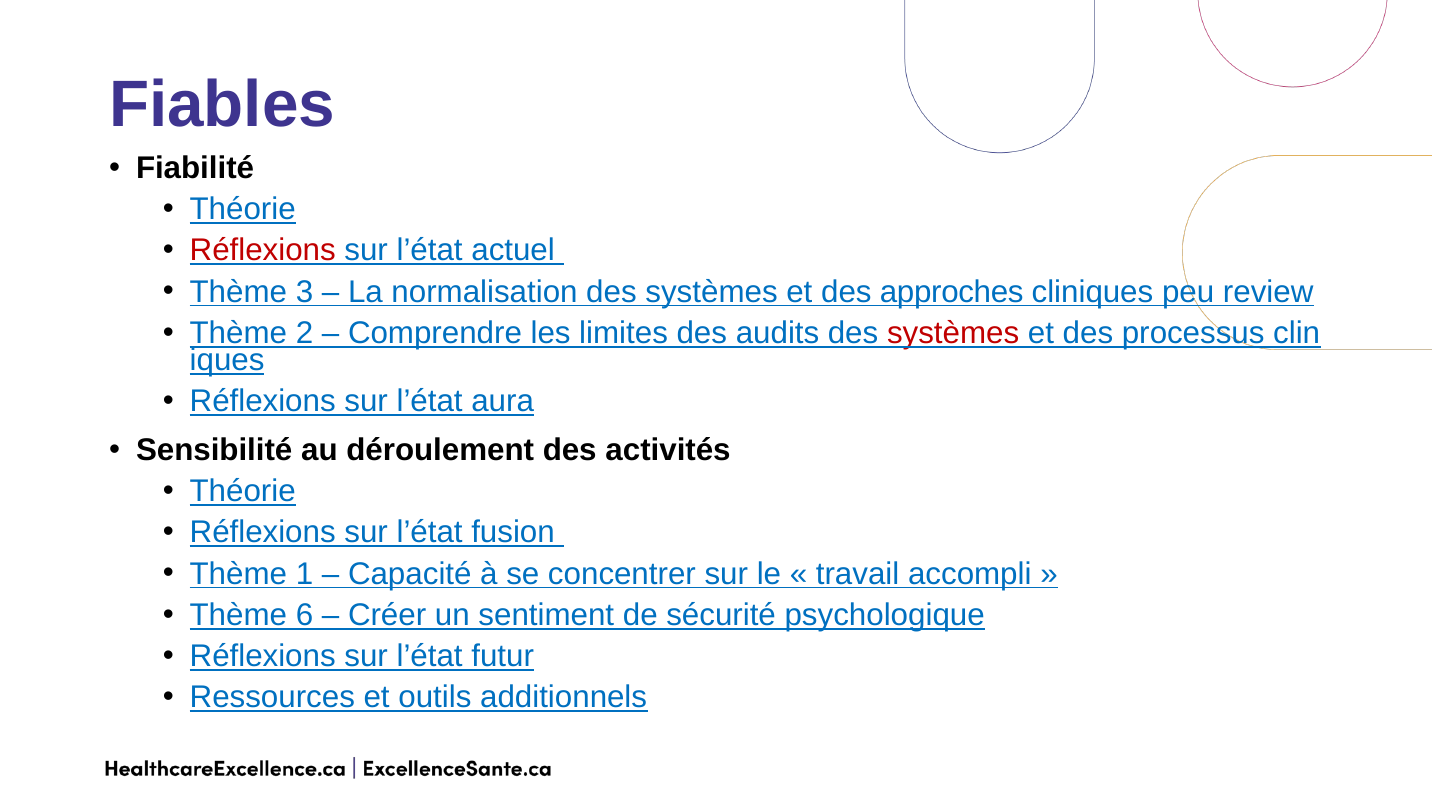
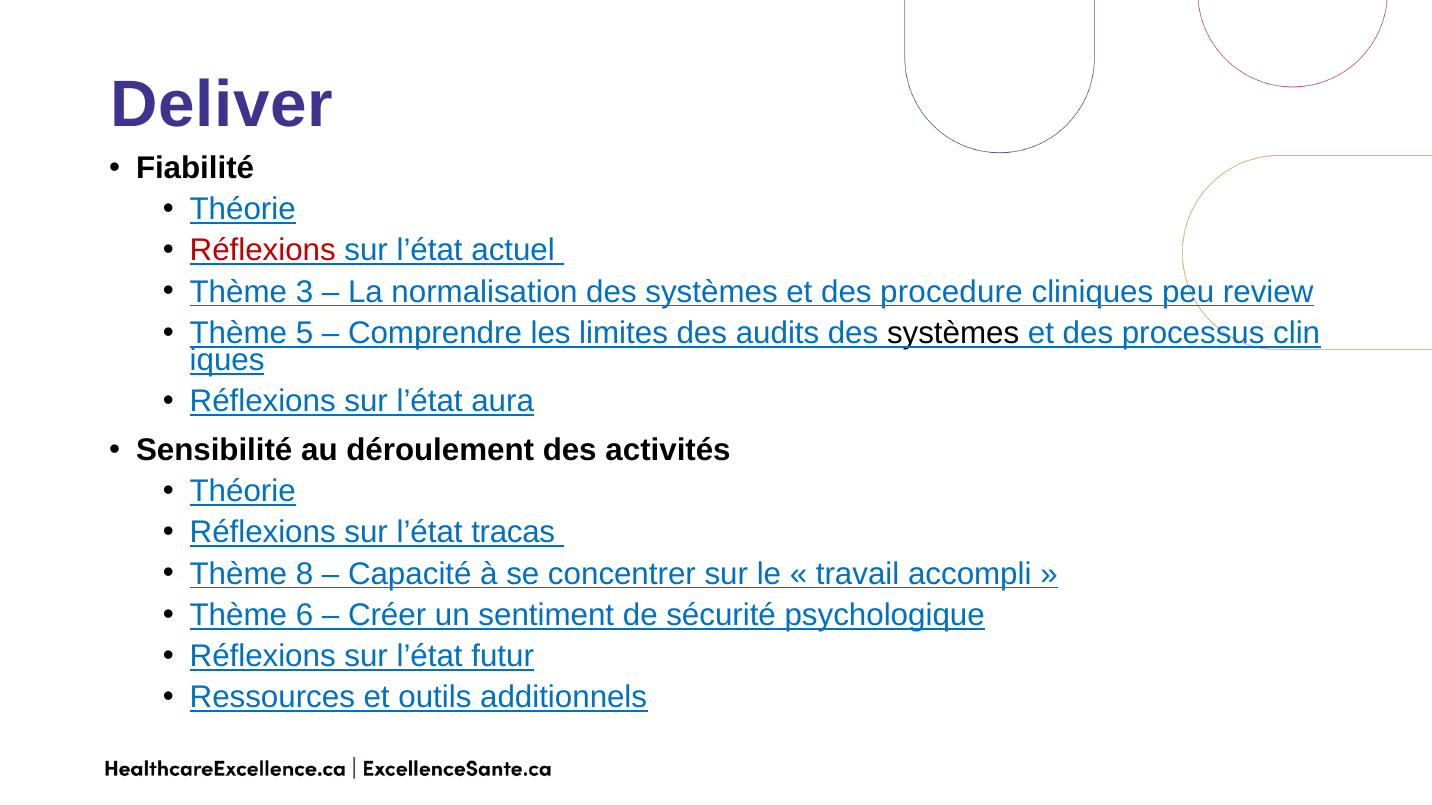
Fiables: Fiables -> Deliver (222, 105)
approches: approches -> procedure (951, 292)
2: 2 -> 5 (304, 333)
systèmes colour: red -> black (953, 333)
fusion: fusion -> tracas (513, 533)
1: 1 -> 8 (304, 574)
